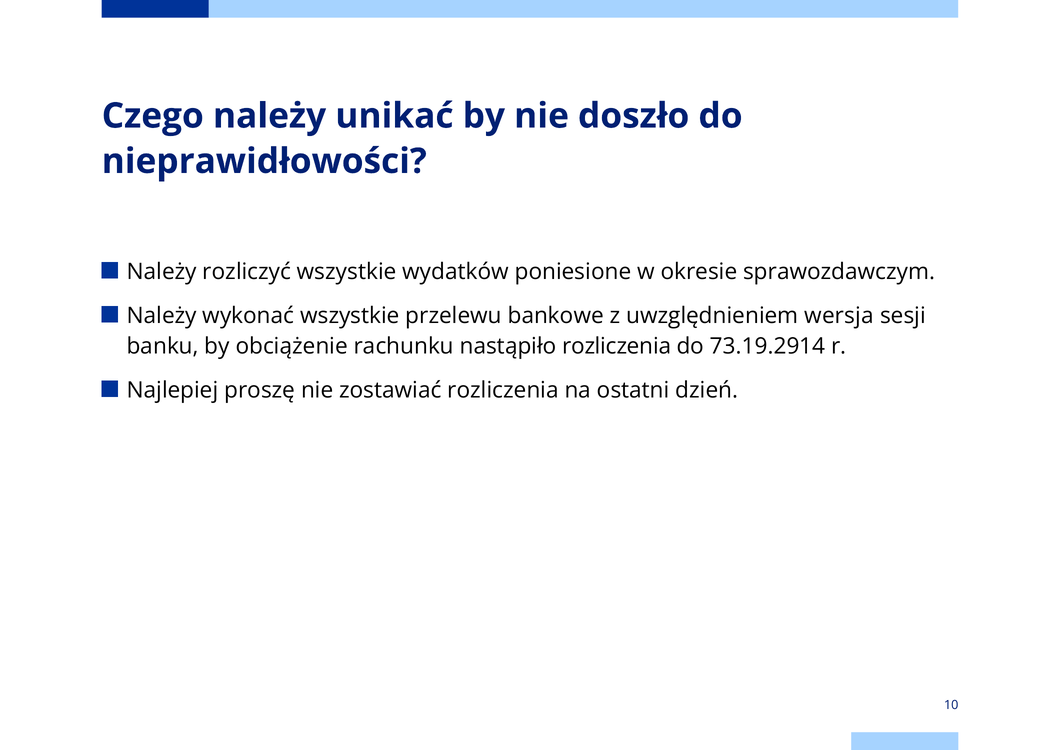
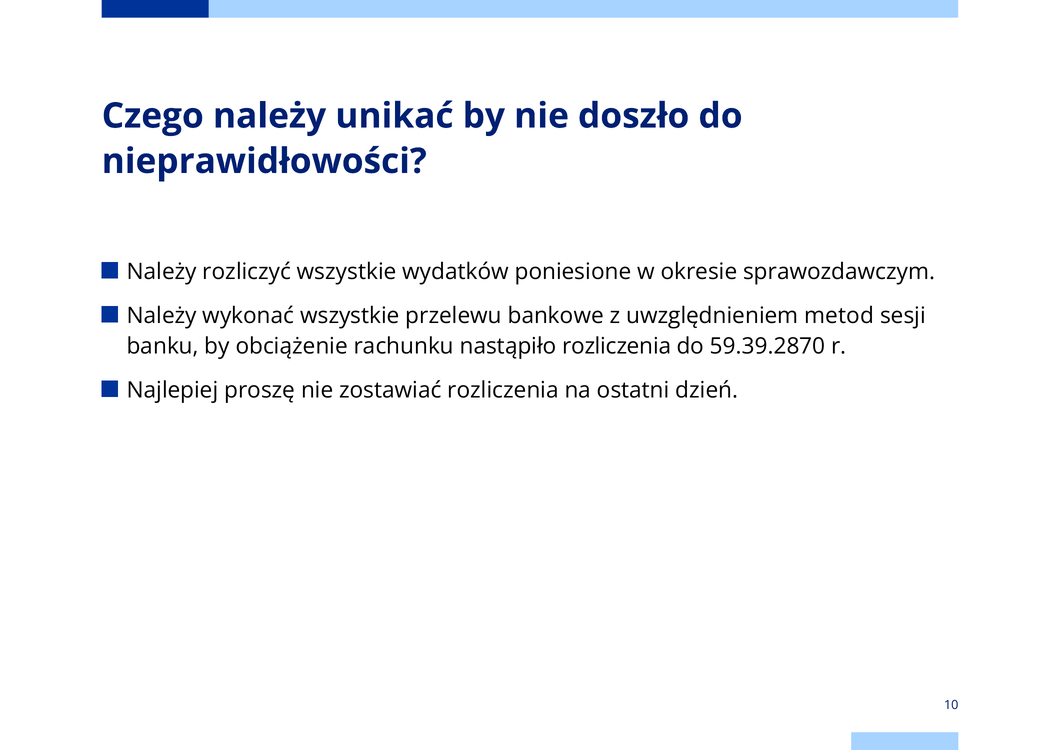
wersja: wersja -> metod (839, 316)
73.19.2914: 73.19.2914 -> 59.39.2870 (768, 346)
